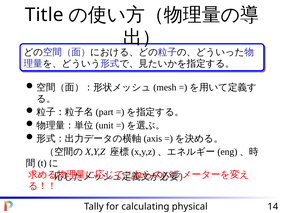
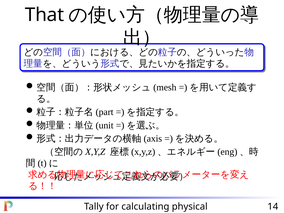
Title: Title -> That (44, 15)
